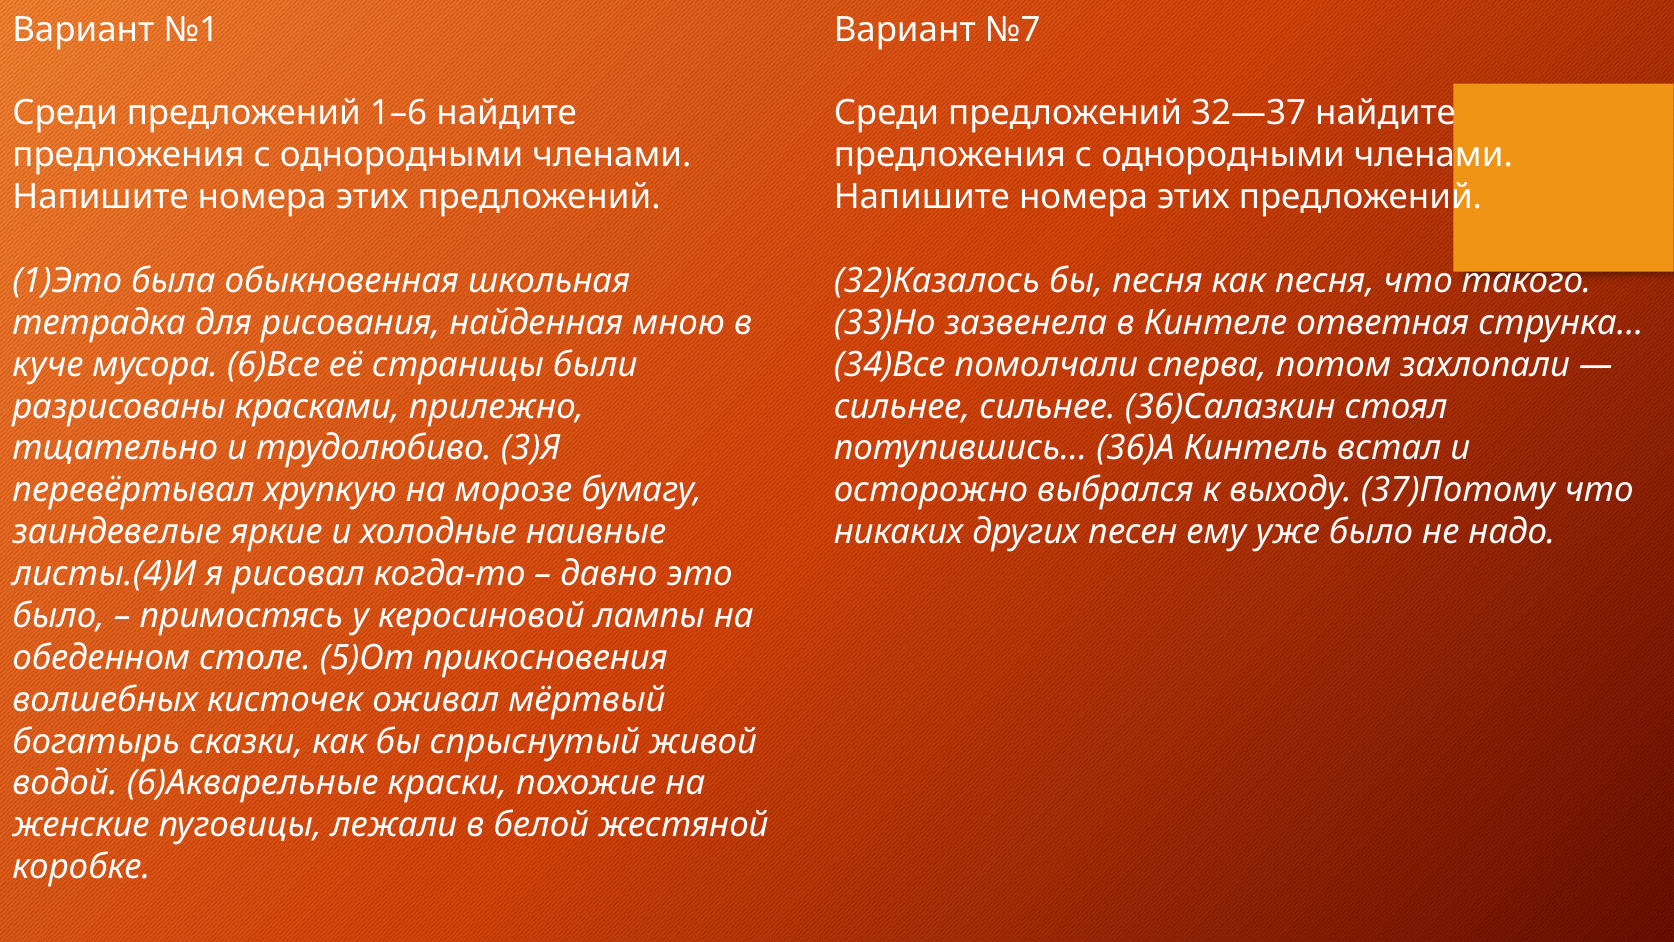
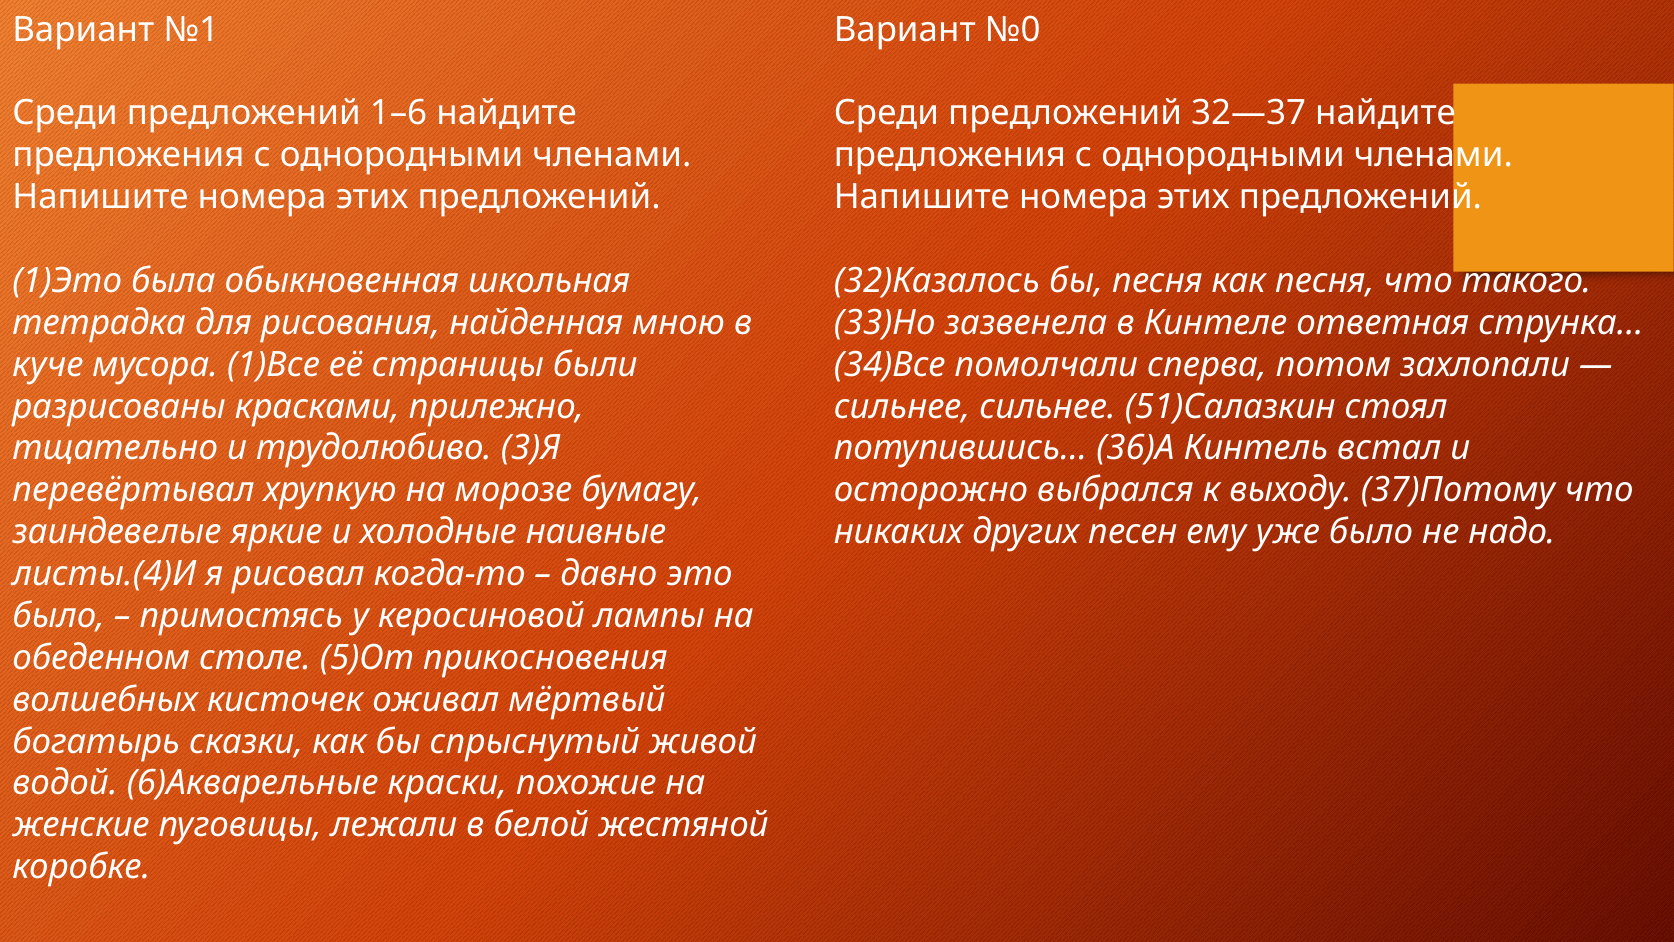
№7: №7 -> №0 (1013, 30)
6)Все: 6)Все -> 1)Все (274, 364)
36)Салазкин: 36)Салазкин -> 51)Салазкин (1230, 406)
